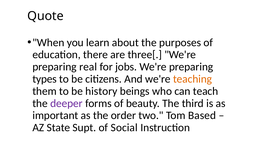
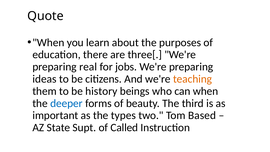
types: types -> ideas (45, 79)
can teach: teach -> when (206, 91)
deeper colour: purple -> blue (66, 103)
order: order -> types (123, 115)
Social: Social -> Called (124, 128)
